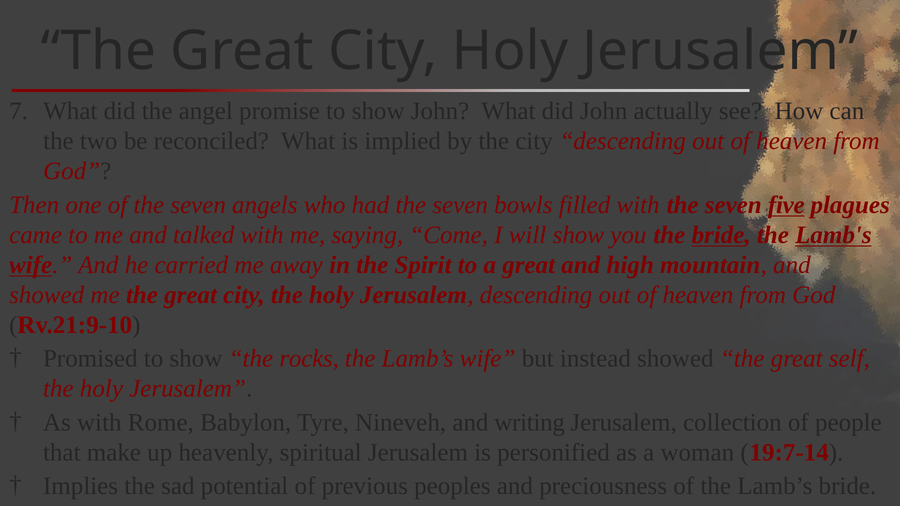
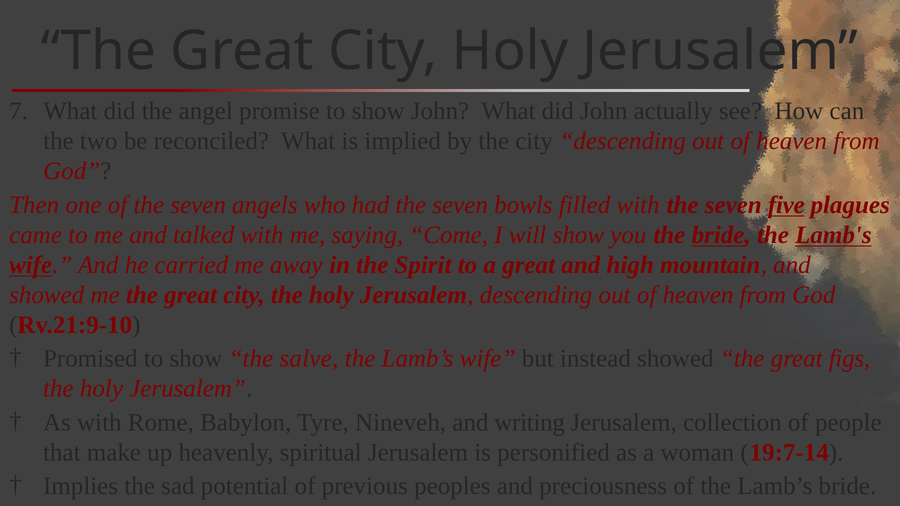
rocks: rocks -> salve (309, 359)
self: self -> figs (849, 359)
